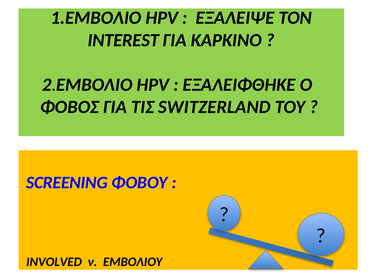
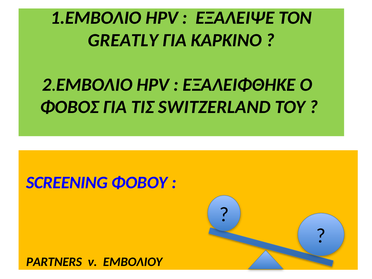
INTEREST: INTEREST -> GREATLY (123, 40)
INVOLVED: INVOLVED -> PARTNERS (54, 262)
